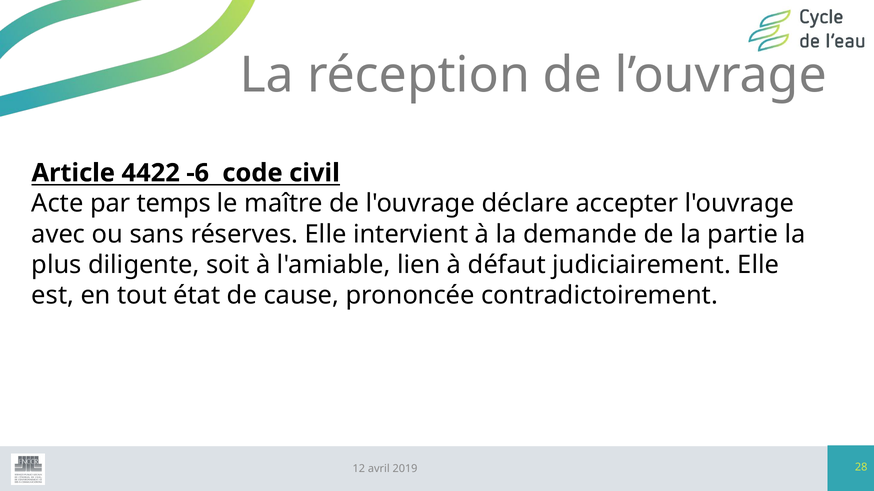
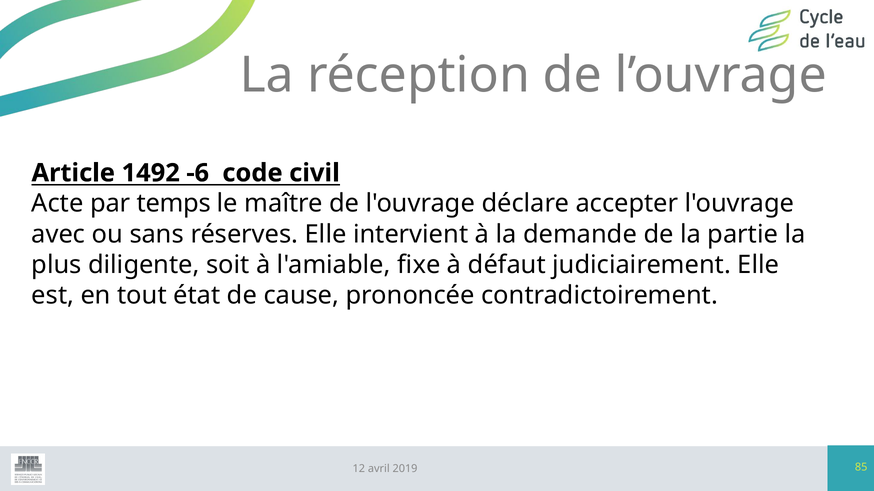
4422: 4422 -> 1492 (151, 173)
lien: lien -> fixe (419, 265)
28: 28 -> 85 (861, 468)
